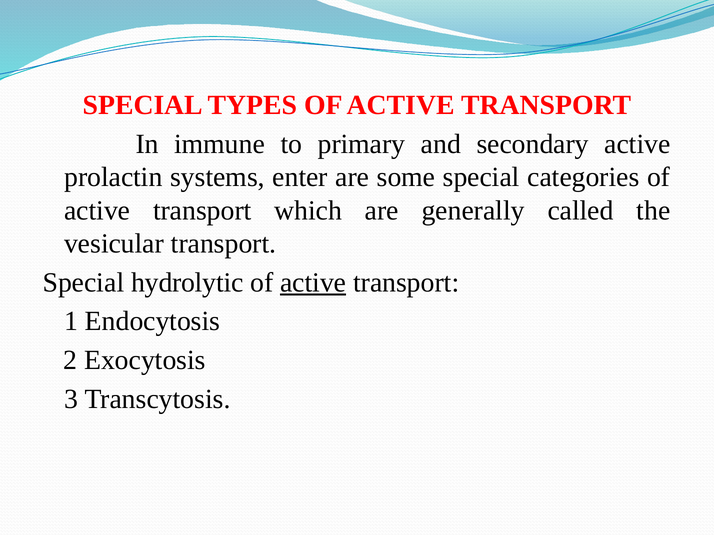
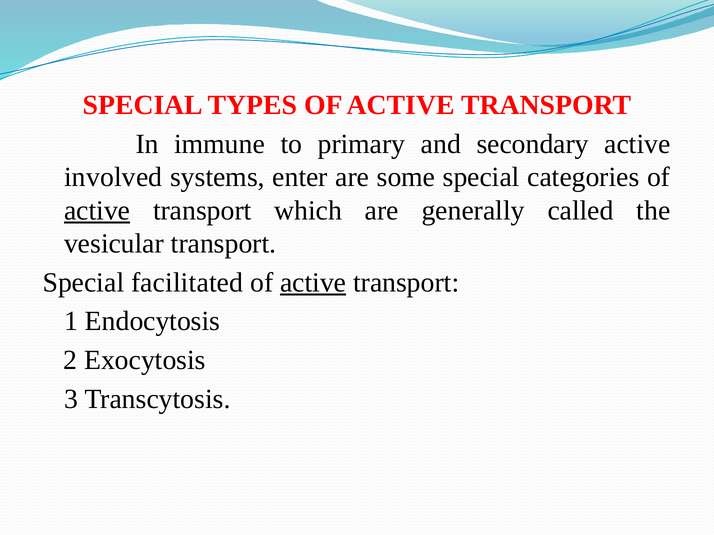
prolactin: prolactin -> involved (113, 177)
active underline: none -> present (97, 211)
hydrolytic: hydrolytic -> facilitated (187, 283)
